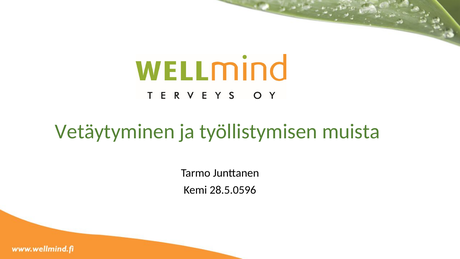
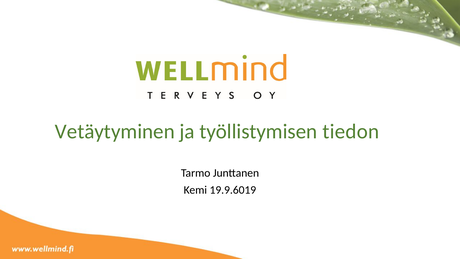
muista: muista -> tiedon (351, 131)
28.5.0596: 28.5.0596 -> 19.9.6019 (233, 190)
